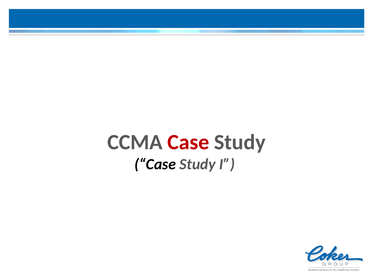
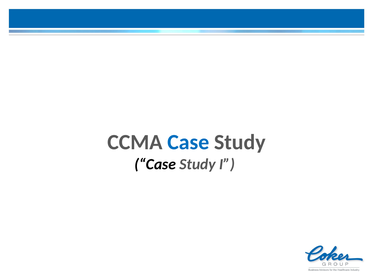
Case colour: red -> blue (188, 142)
